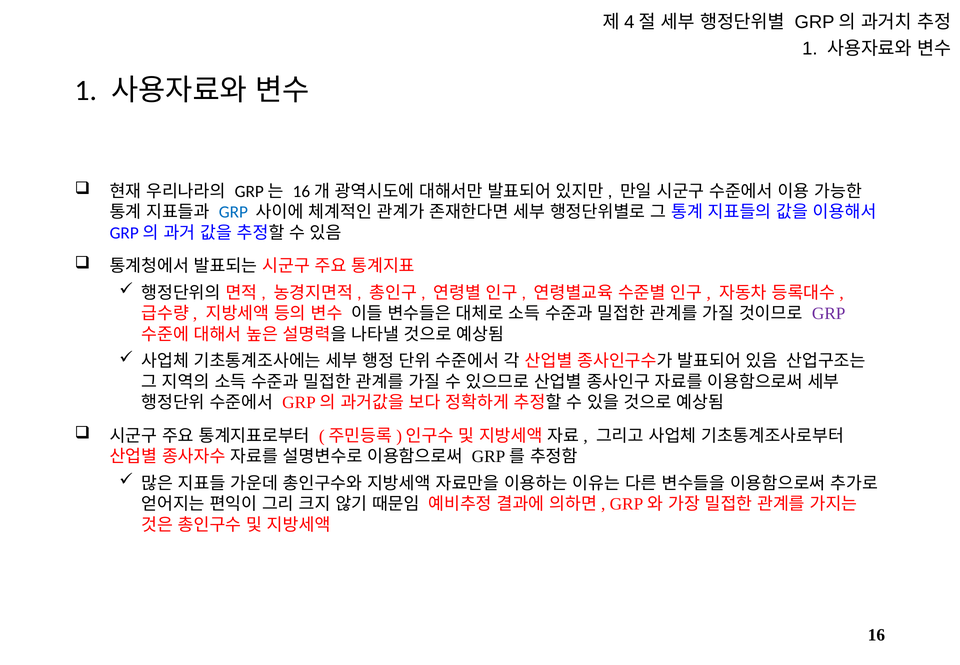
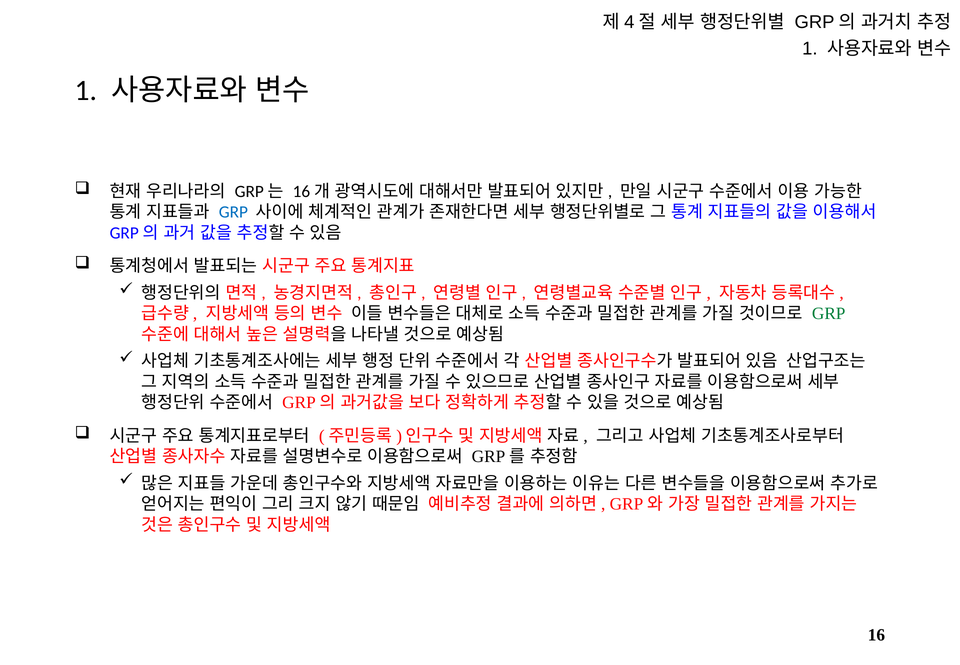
GRP colour: purple -> green (829, 313)
